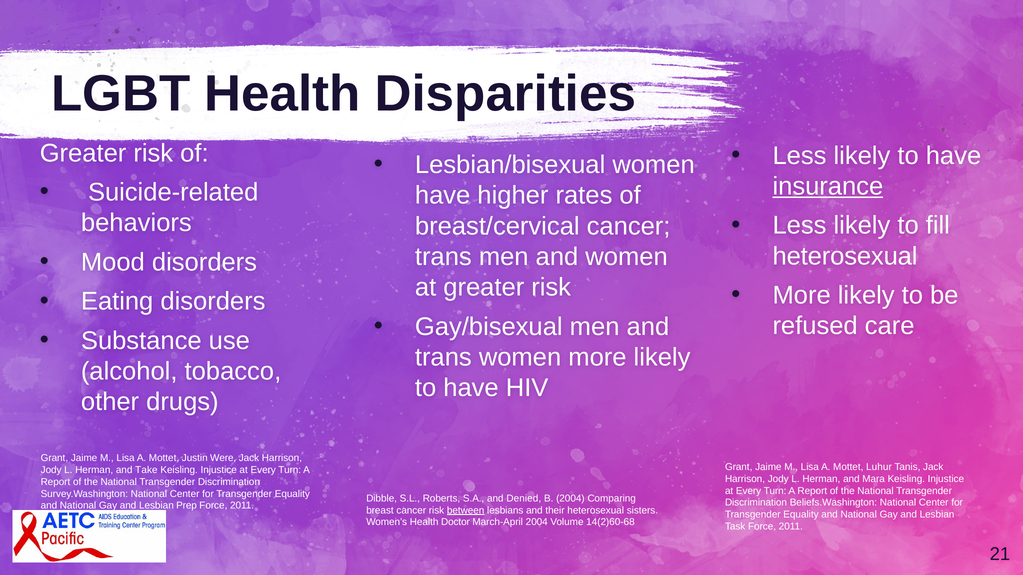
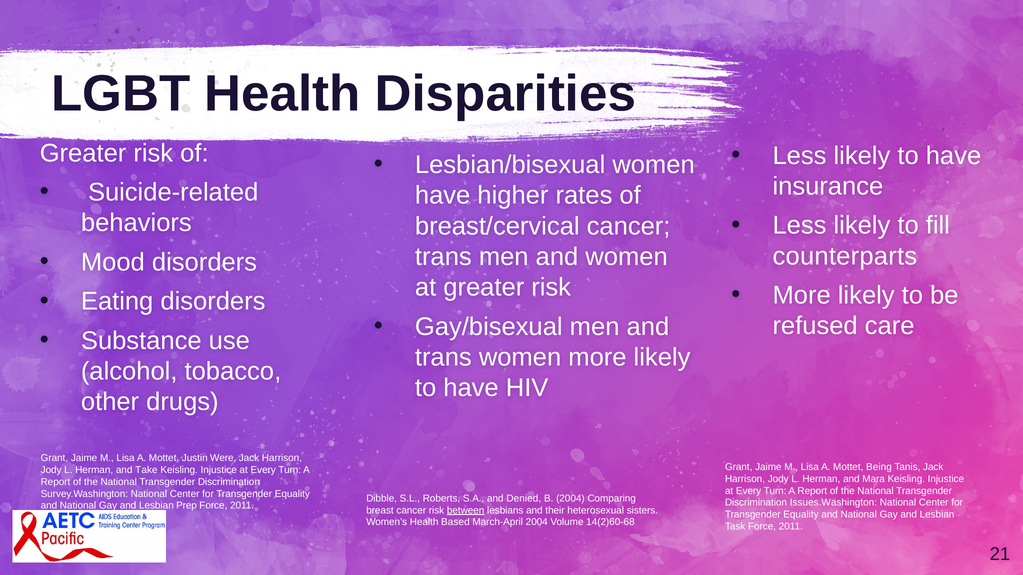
insurance underline: present -> none (828, 186)
heterosexual: heterosexual -> counterparts (845, 256)
Luhur: Luhur -> Being (879, 467)
Beliefs.Washington: Beliefs.Washington -> Issues.Washington (833, 503)
Doctor: Doctor -> Based (455, 523)
